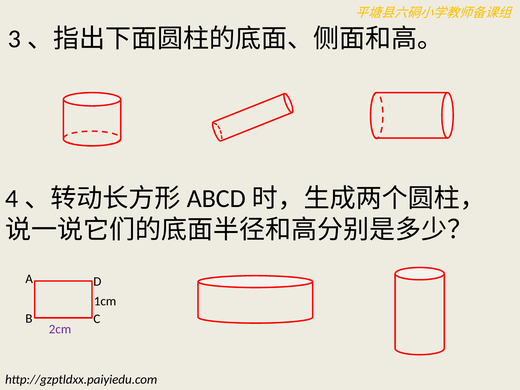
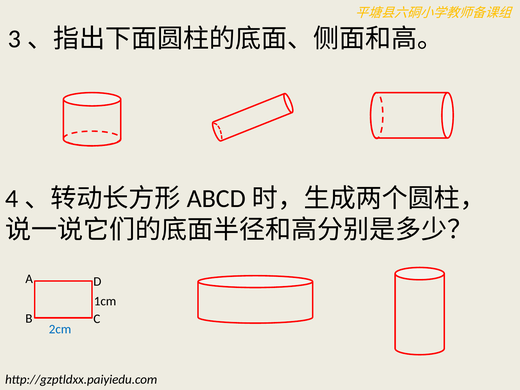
2cm colour: purple -> blue (60, 329)
